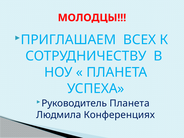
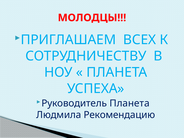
Конференциях: Конференциях -> Рекомендацию (119, 115)
